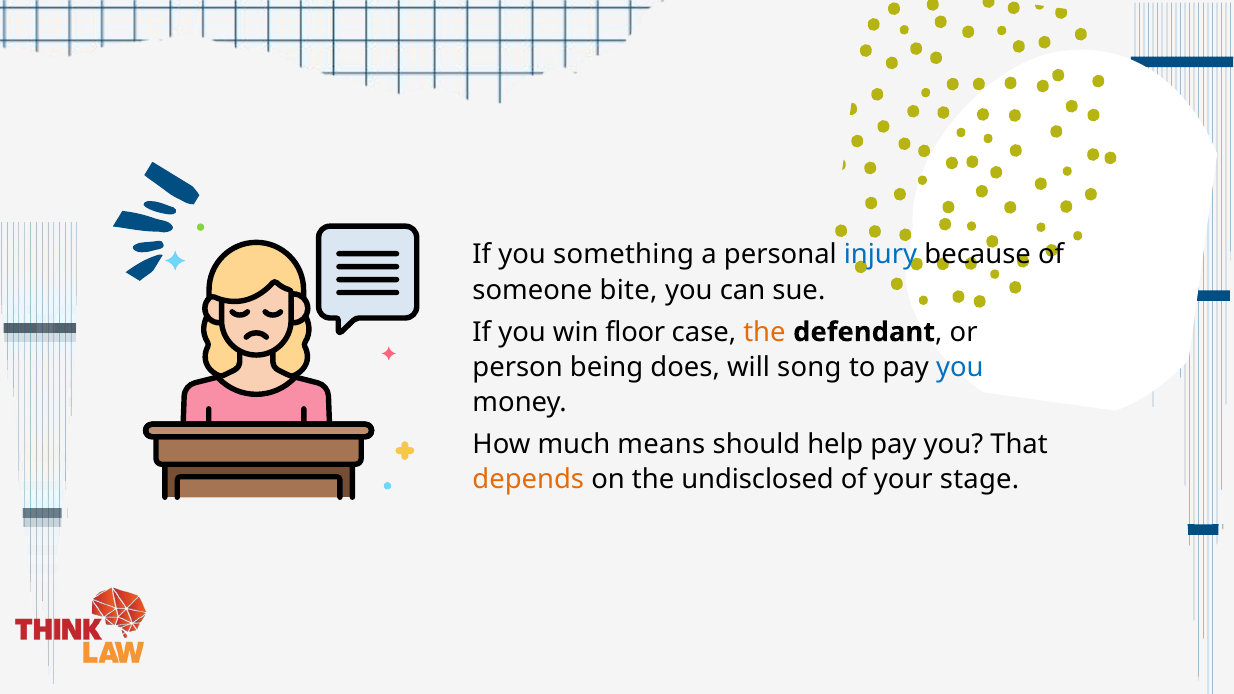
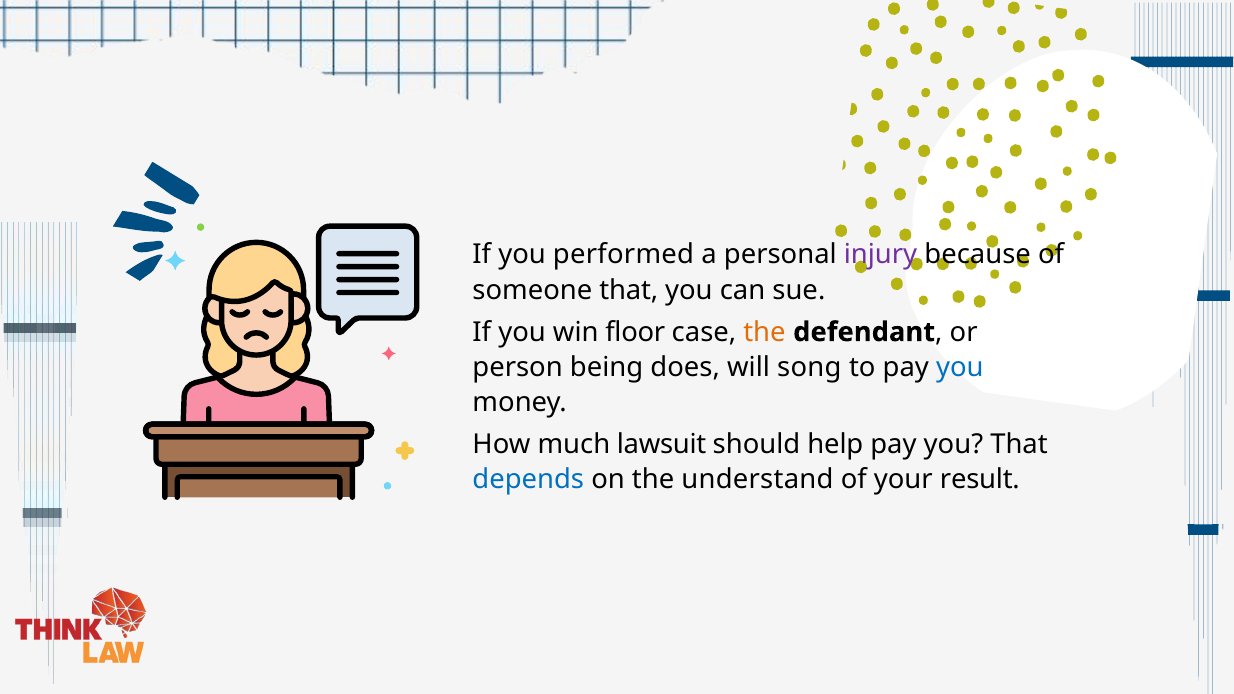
something: something -> performed (624, 255)
injury colour: blue -> purple (881, 255)
someone bite: bite -> that (629, 290)
means: means -> lawsuit (662, 445)
depends colour: orange -> blue (528, 480)
undisclosed: undisclosed -> understand (757, 480)
stage: stage -> result (980, 480)
